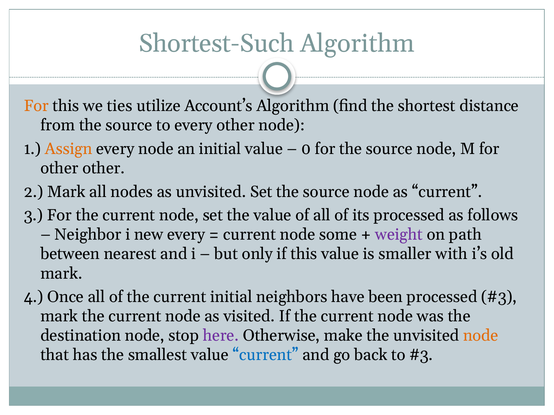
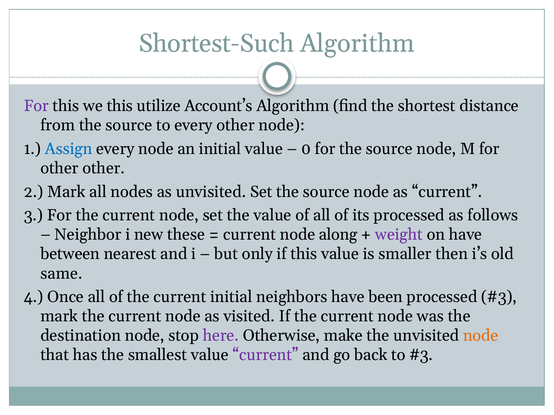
For colour: orange -> purple (36, 106)
we ties: ties -> this (120, 106)
Assign colour: orange -> blue (69, 149)
new every: every -> these (186, 235)
some: some -> along (338, 235)
on path: path -> have (466, 235)
with: with -> then (452, 254)
mark: mark -> same (61, 274)
current colour: blue -> purple (266, 355)
